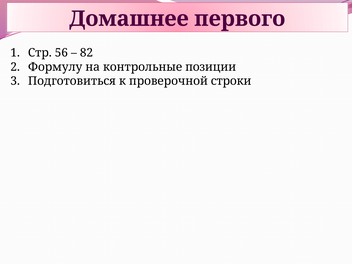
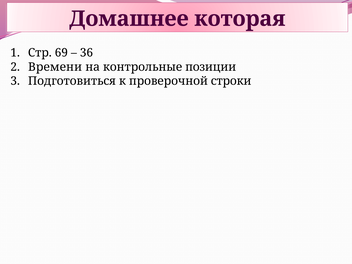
первого: первого -> которая (240, 19)
56: 56 -> 69 (61, 53)
82: 82 -> 36 (86, 53)
Формулу: Формулу -> Времени (55, 67)
